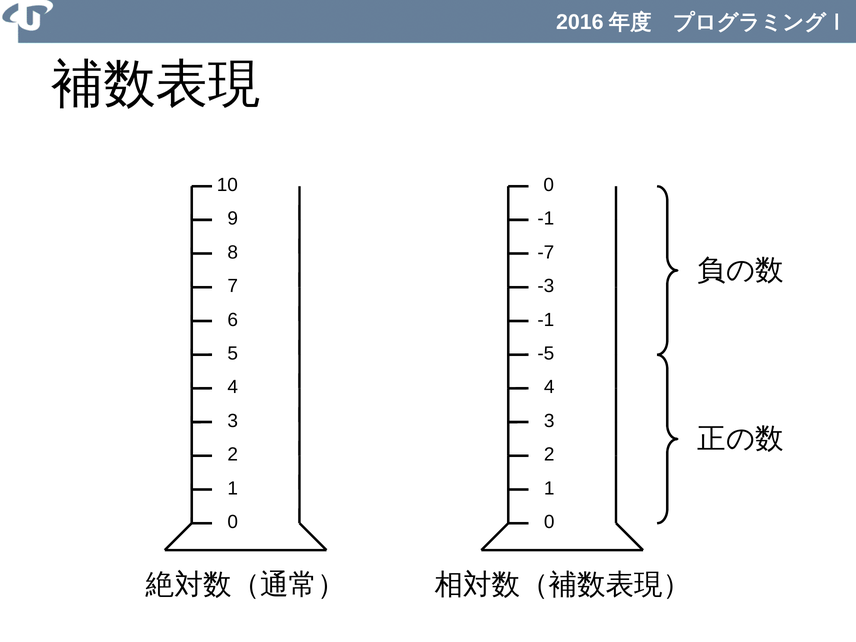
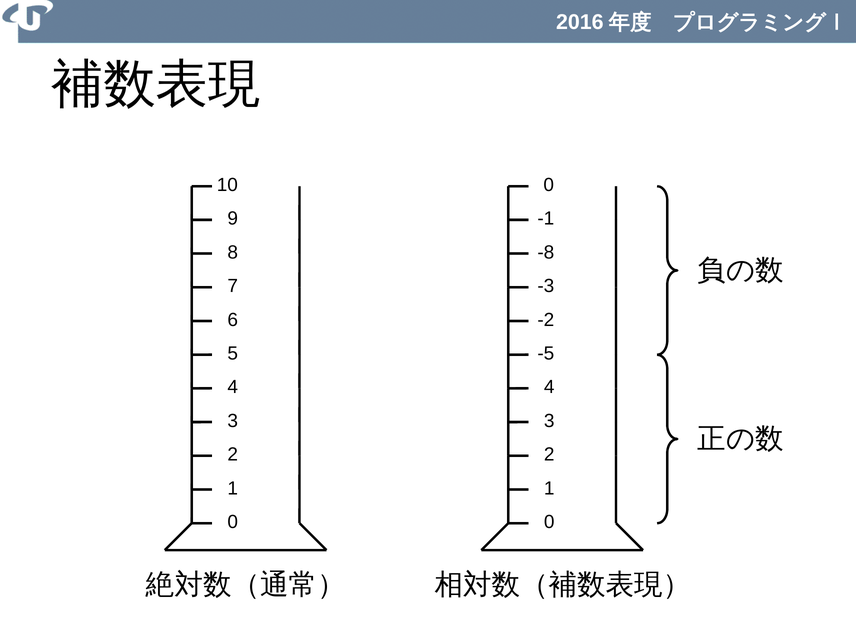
-7: -7 -> -8 (546, 252)
-1: -1 -> -2 (546, 320)
